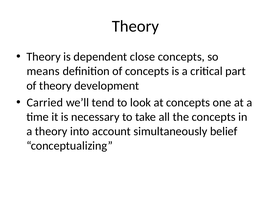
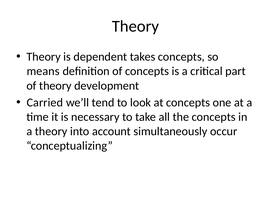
close: close -> takes (143, 57)
belief: belief -> occur (224, 132)
